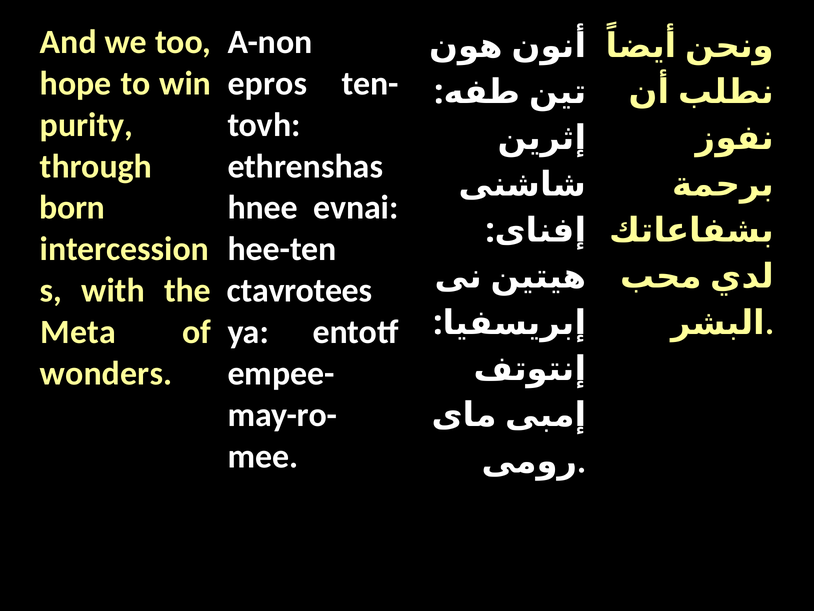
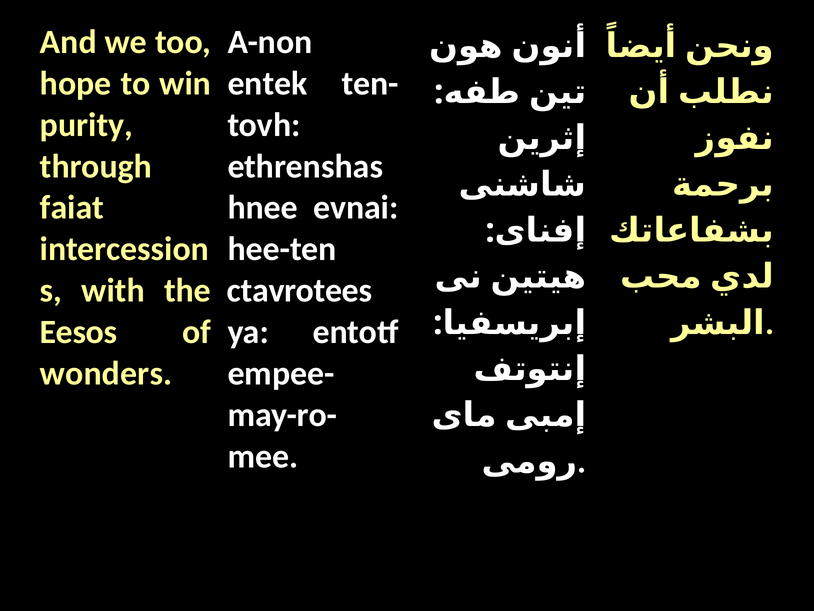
epros: epros -> entek (267, 83)
born: born -> faiat (72, 208)
Meta: Meta -> Eesos (78, 332)
